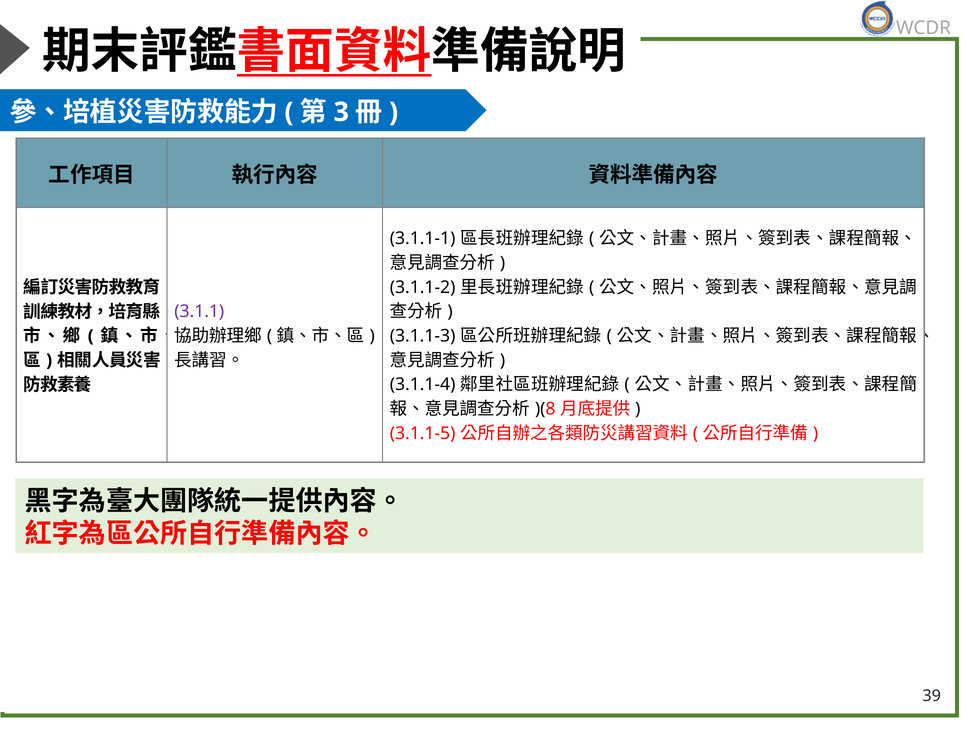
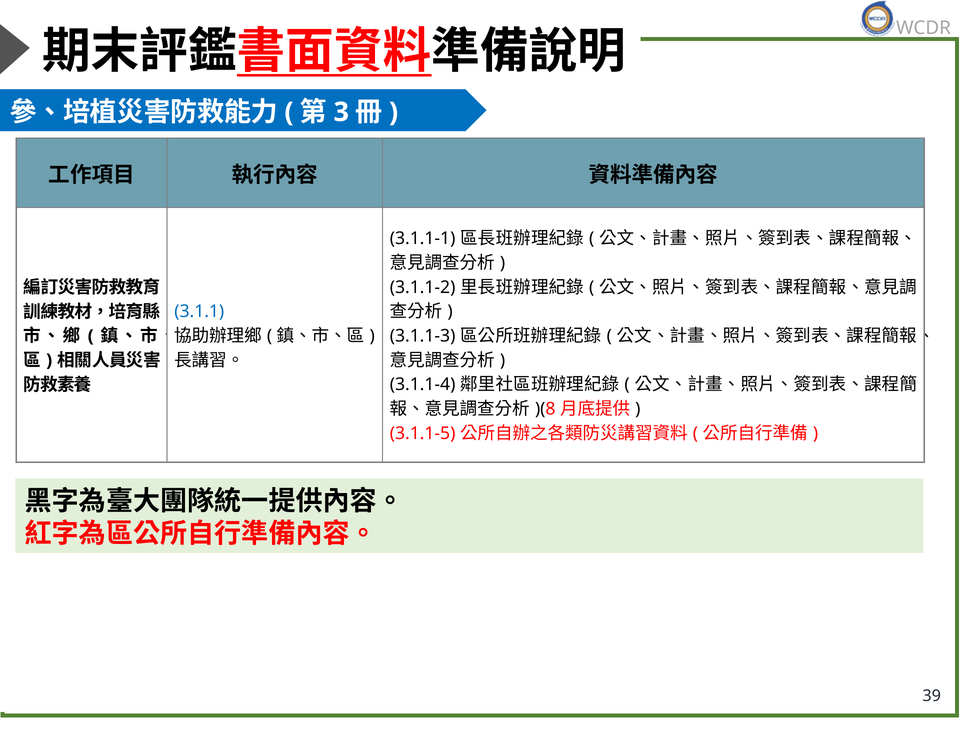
3.1.1 colour: purple -> blue (199, 312)
